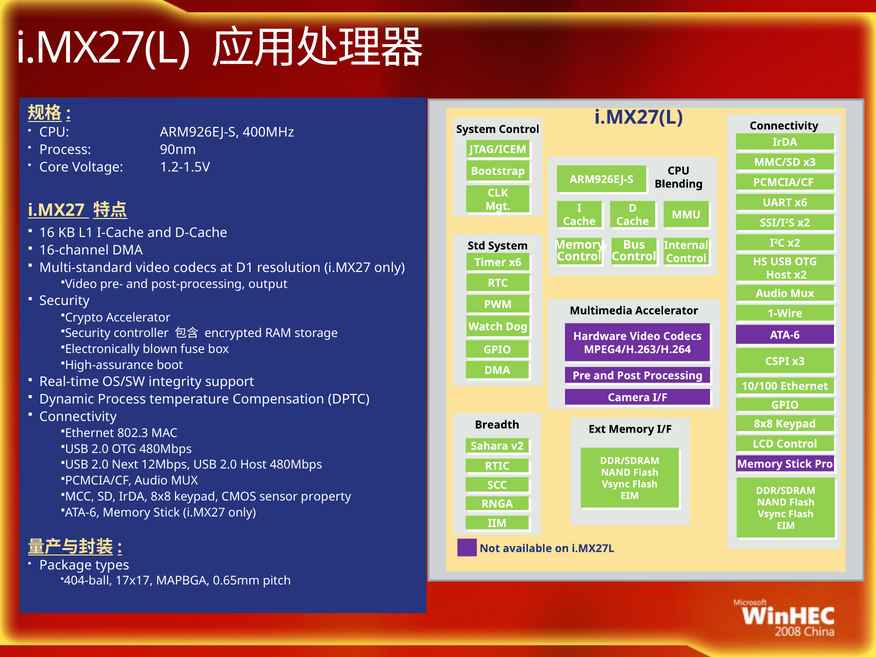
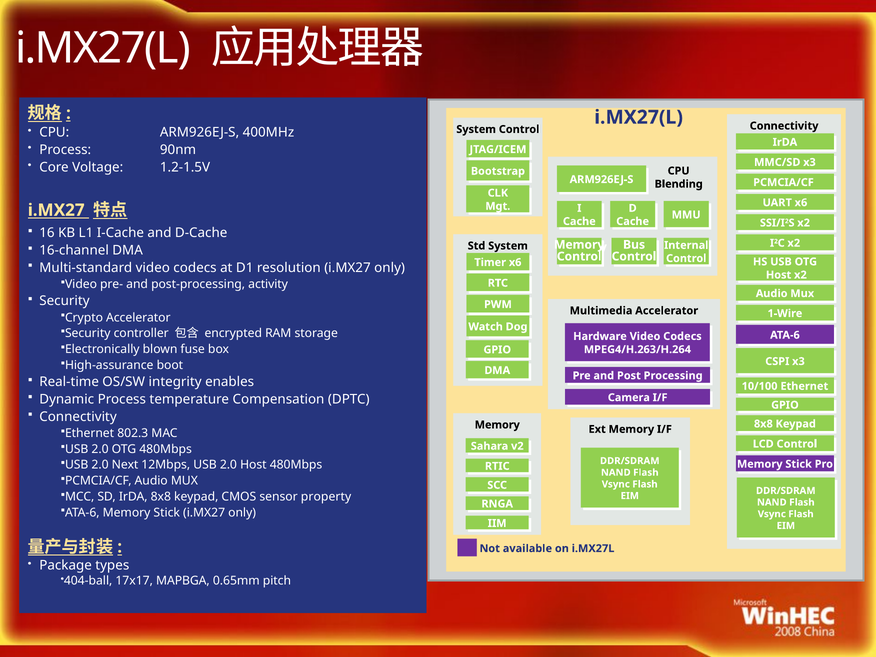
output: output -> activity (268, 284)
support: support -> enables (230, 382)
Breadth: Breadth -> Memory (497, 425)
